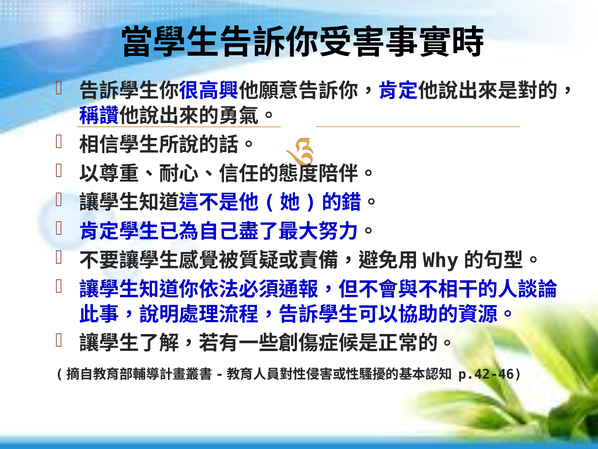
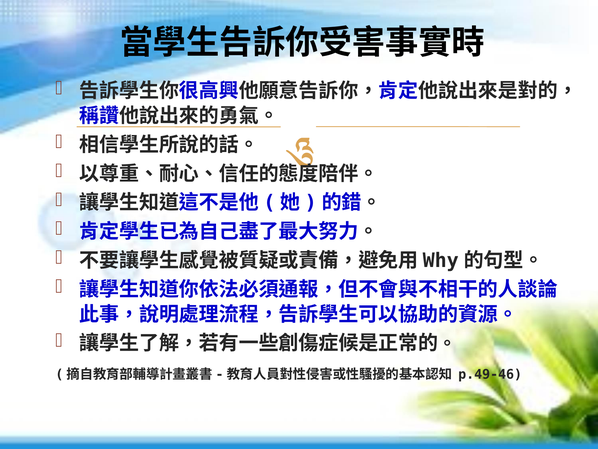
p.42-46: p.42-46 -> p.49-46 (490, 374)
